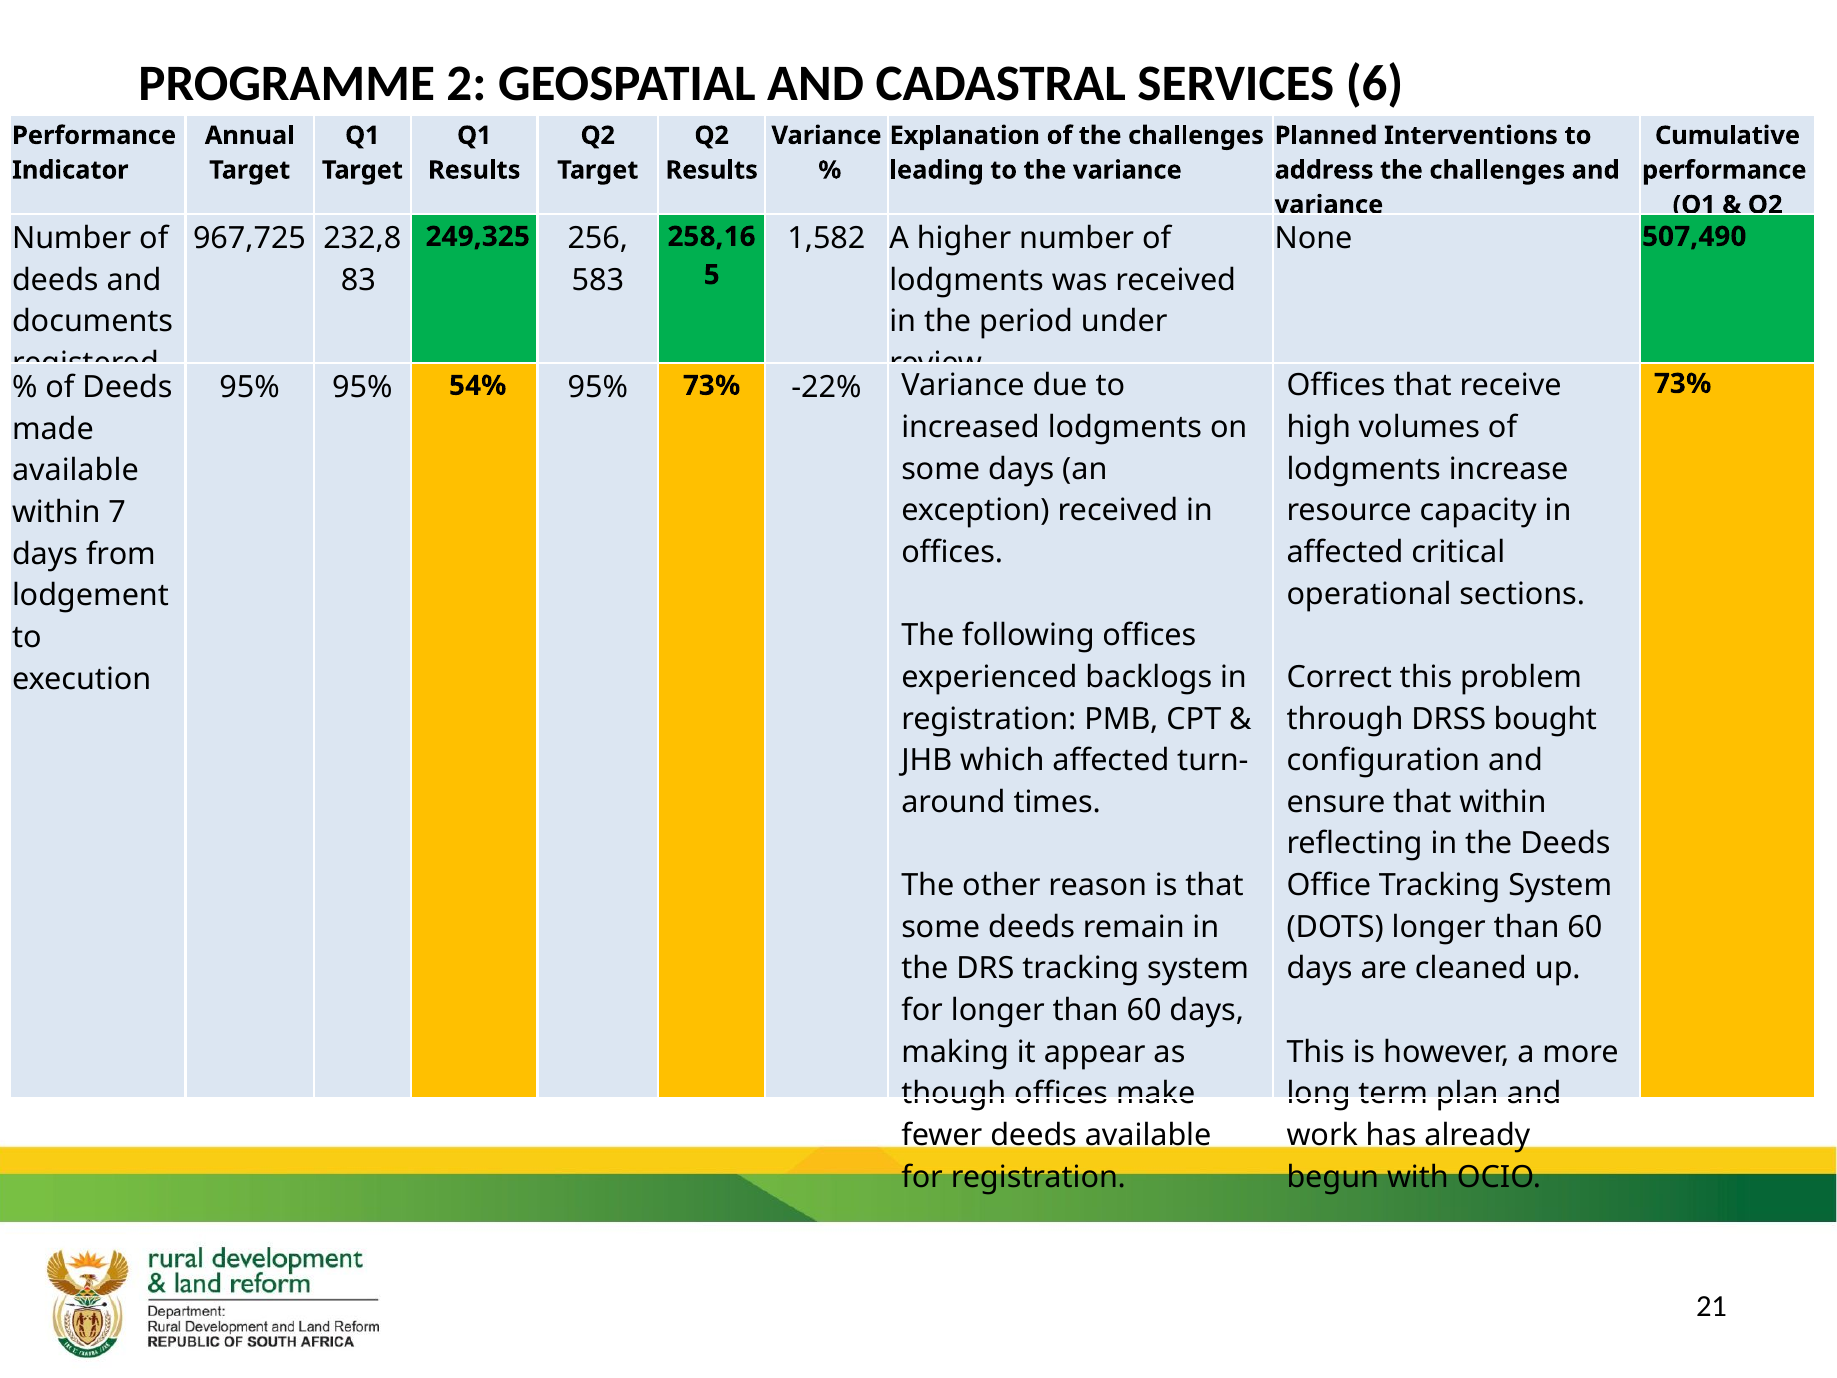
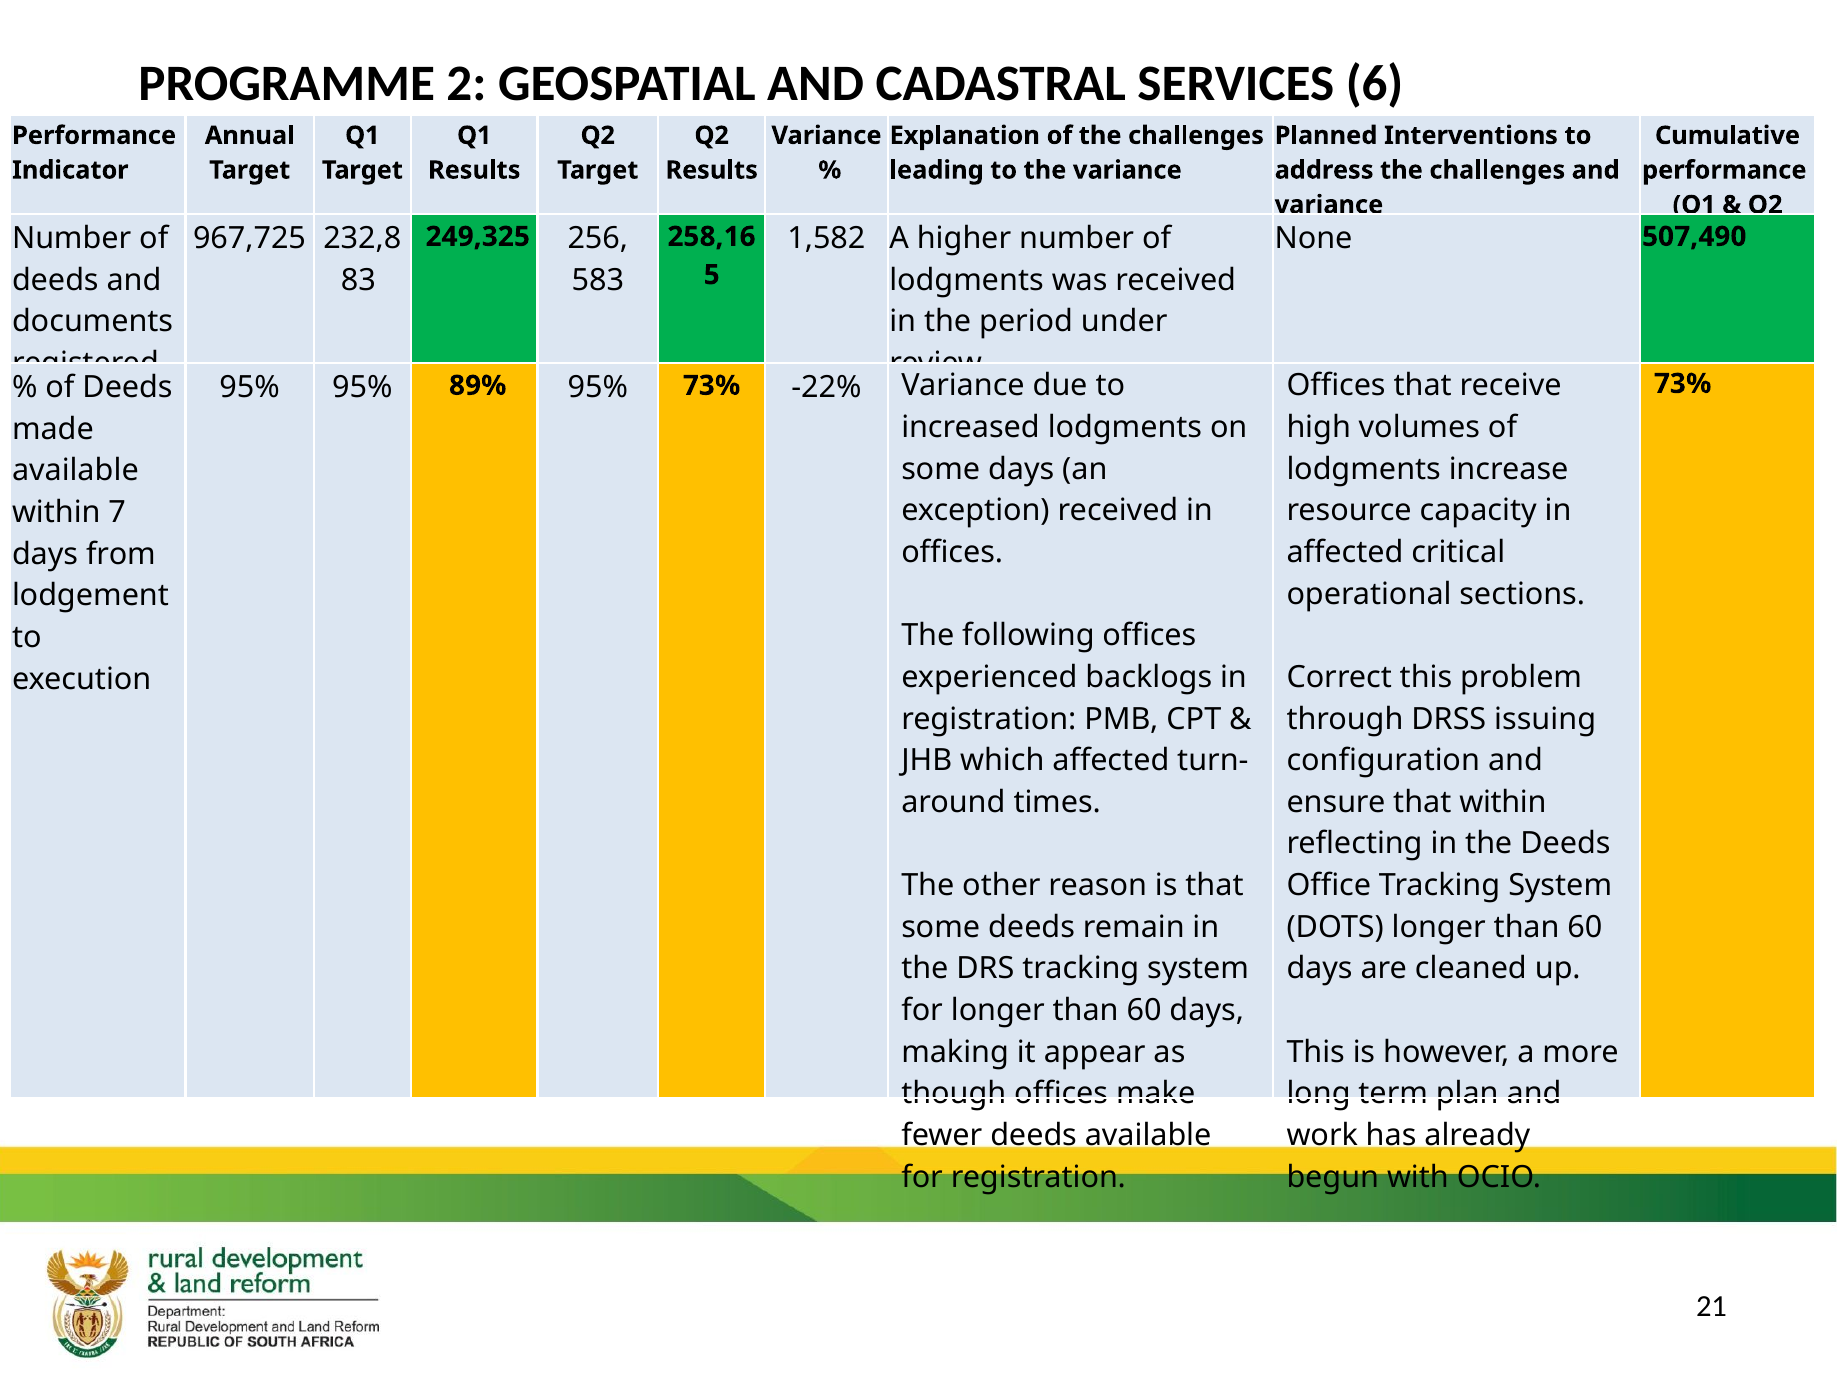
54%: 54% -> 89% (478, 385)
bought: bought -> issuing (1545, 719)
